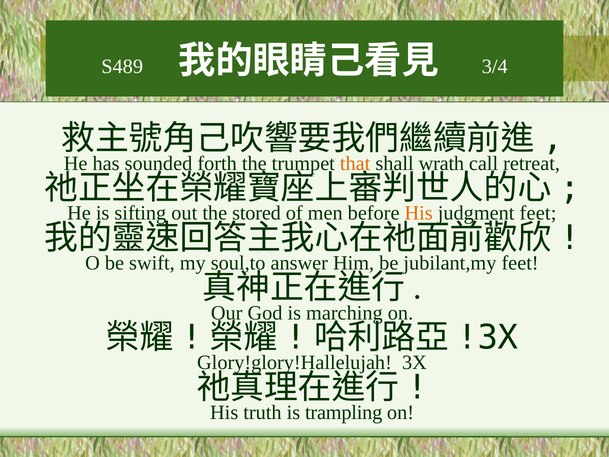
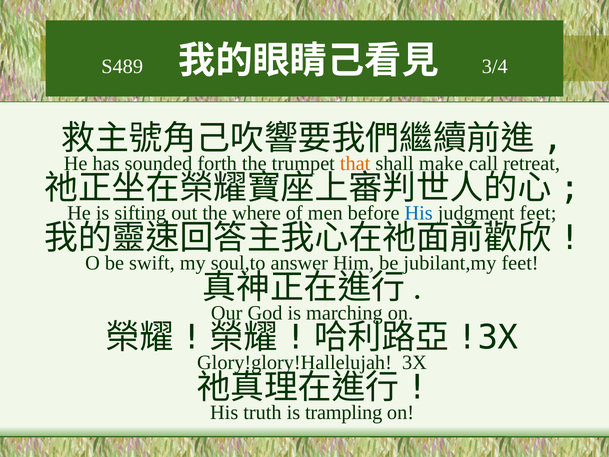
wrath: wrath -> make (441, 163)
stored: stored -> where (257, 213)
His colour: orange -> blue (419, 213)
